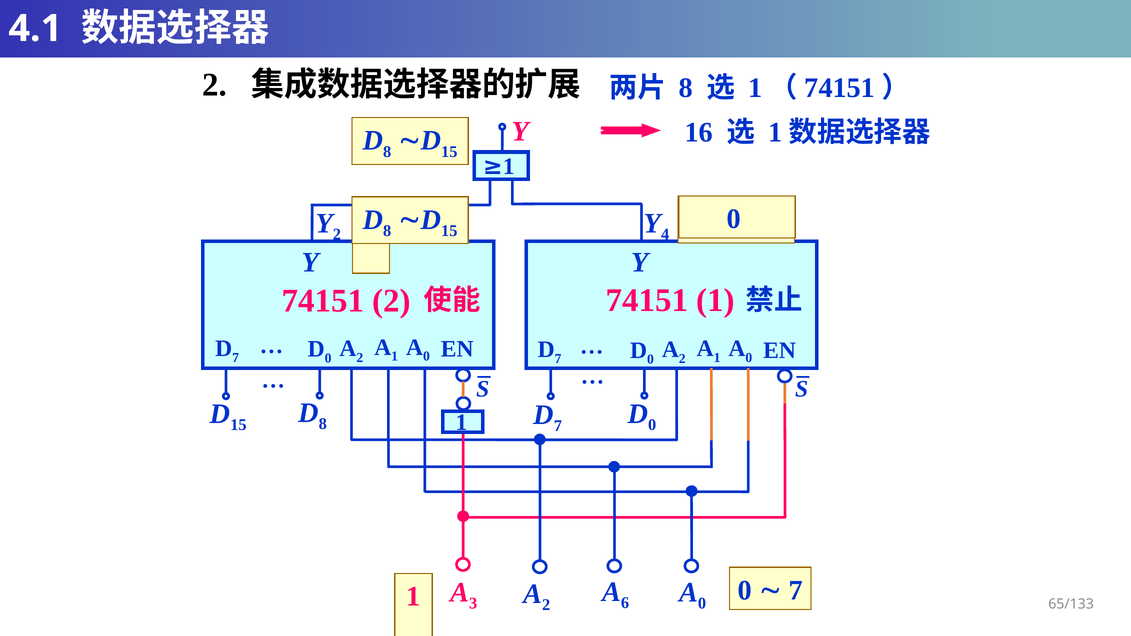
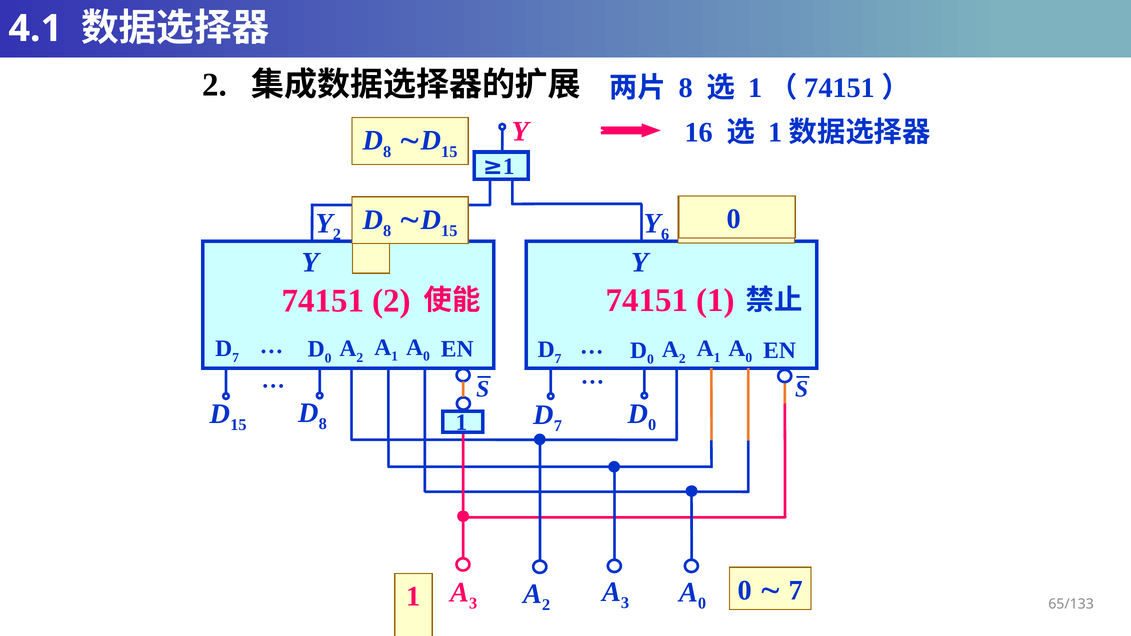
4: 4 -> 6 (665, 235)
6: 6 -> 3 (625, 603)
